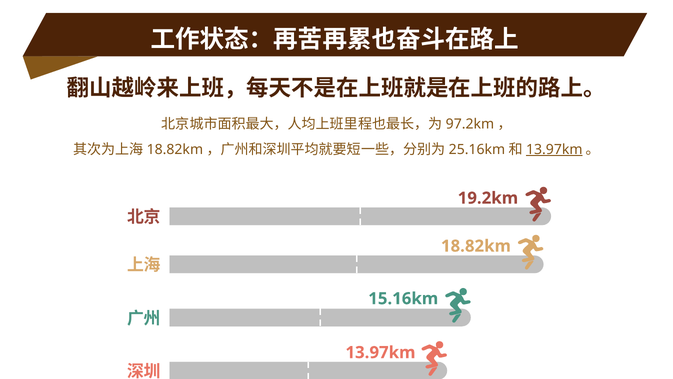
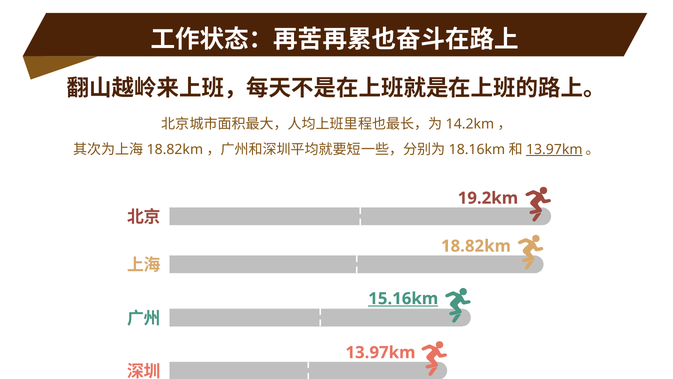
97.2km: 97.2km -> 14.2km (470, 124)
25.16km: 25.16km -> 18.16km (477, 149)
15.16km underline: none -> present (403, 298)
